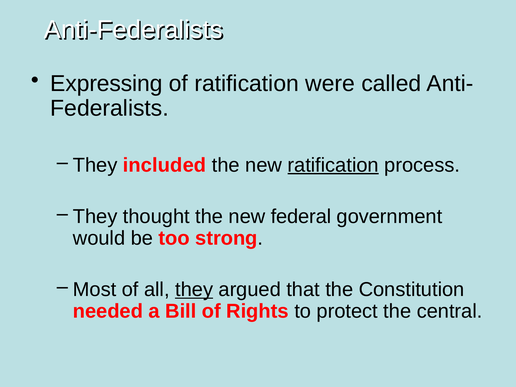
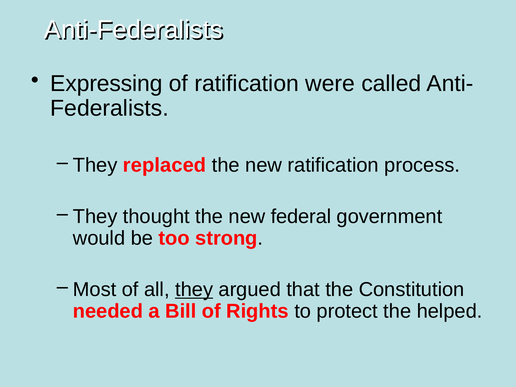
included: included -> replaced (165, 165)
ratification underline: present -> none (333, 165)
central: central -> helped (450, 311)
